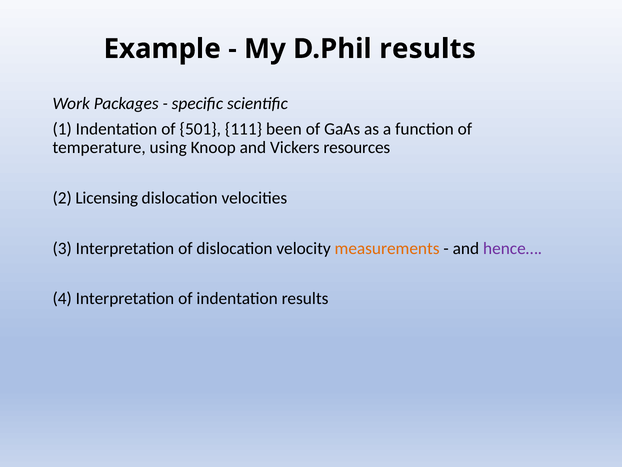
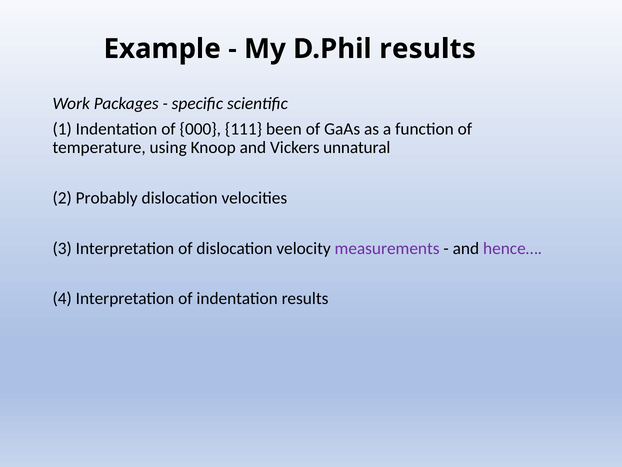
501: 501 -> 000 (200, 129)
resources: resources -> unnatural (357, 147)
Licensing: Licensing -> Probably (107, 198)
measurements colour: orange -> purple (387, 248)
